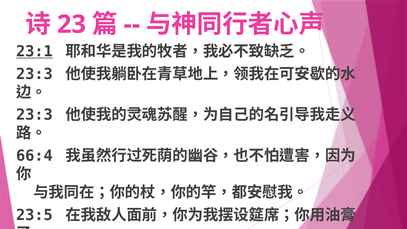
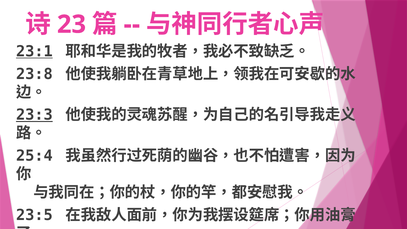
23:3: 23:3 -> 23:8 (34, 74)
23:3 underline: none -> present (34, 115)
66:4: 66:4 -> 25:4 (34, 156)
